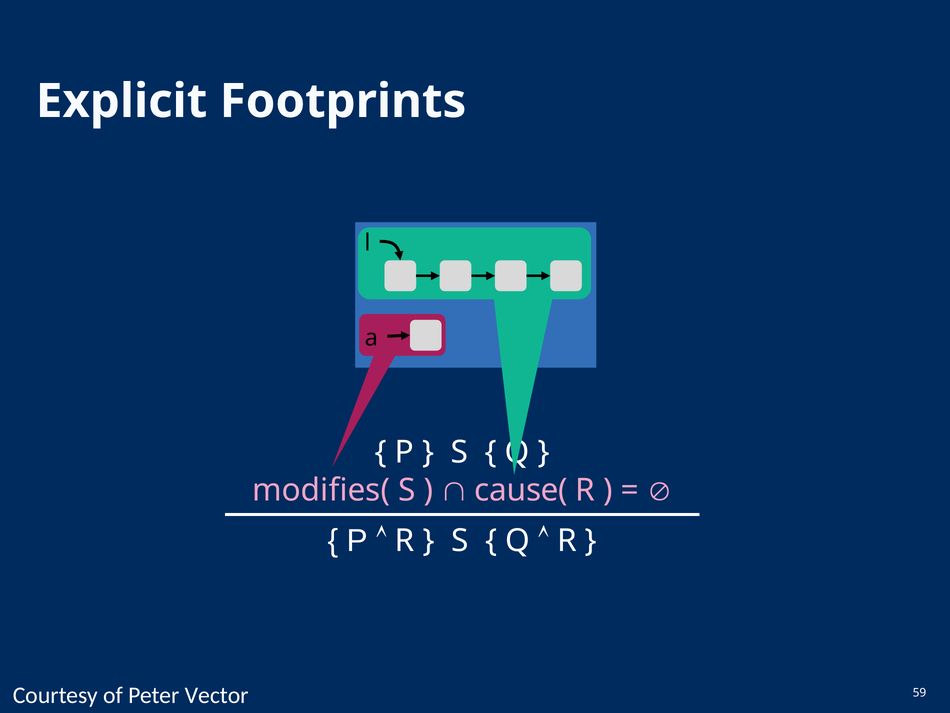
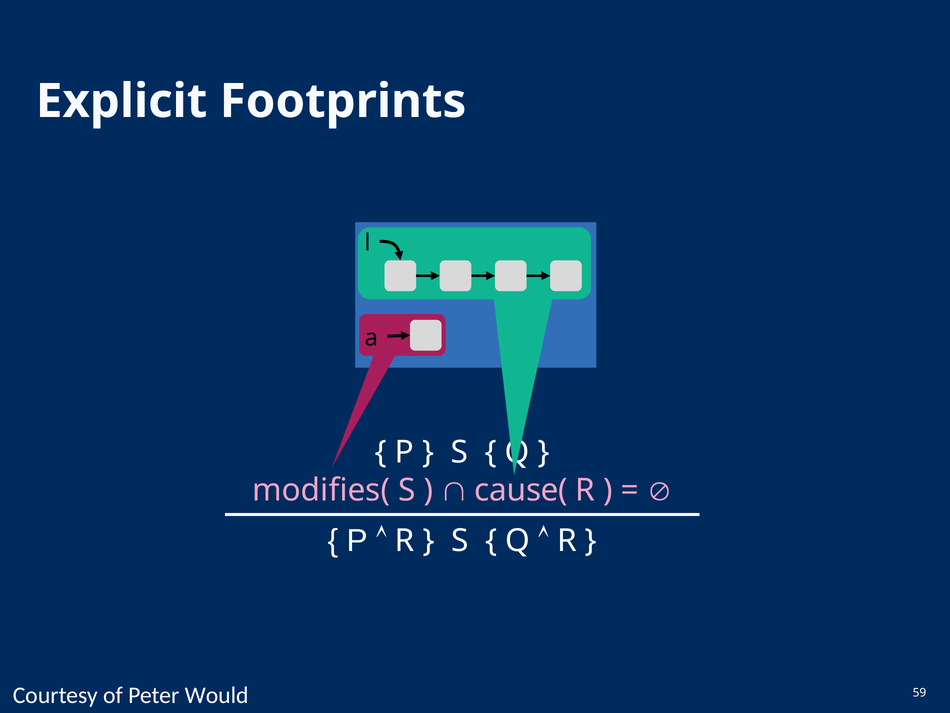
Vector: Vector -> Would (217, 695)
